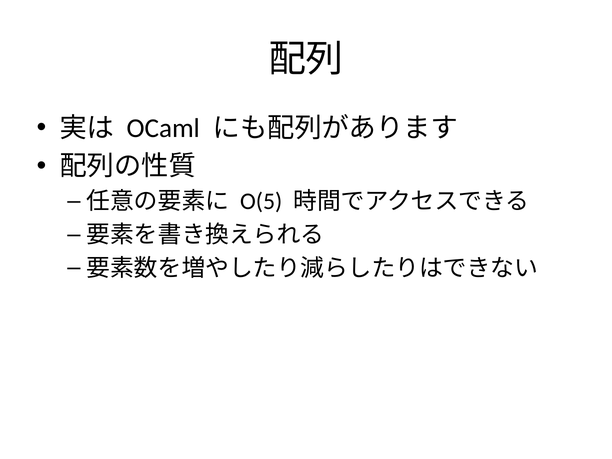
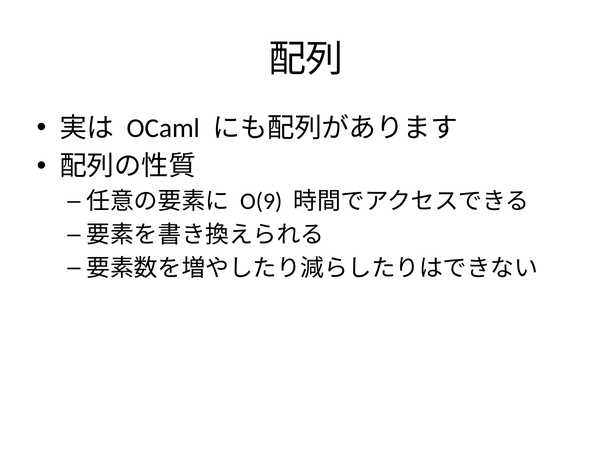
O(5: O(5 -> O(9 (261, 202)
